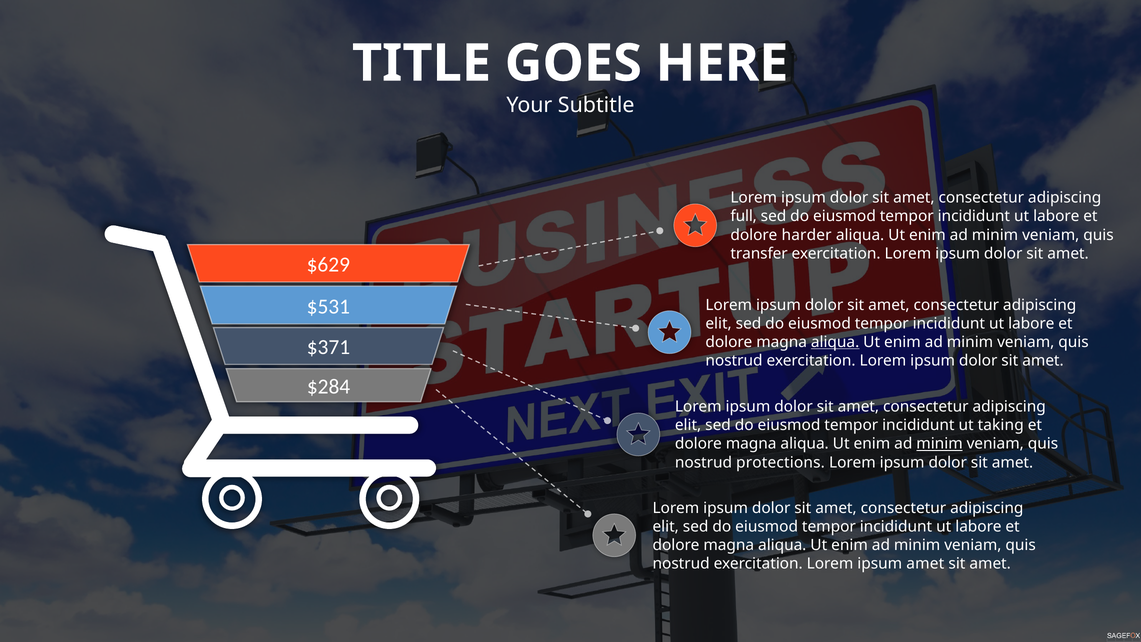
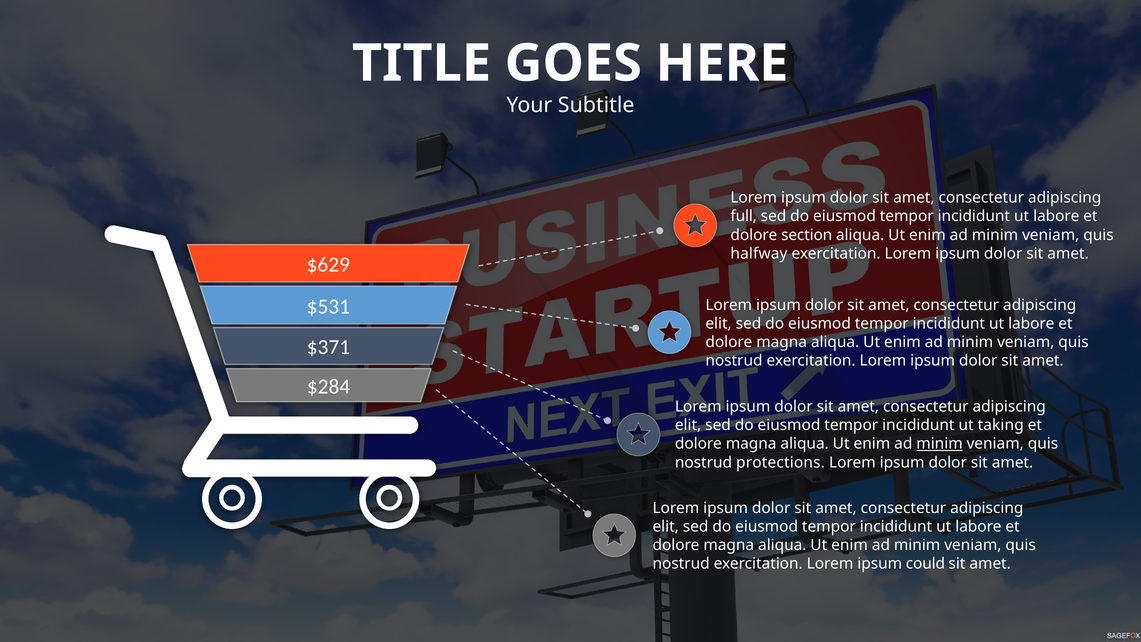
harder: harder -> section (807, 235)
transfer: transfer -> halfway (759, 253)
aliqua underline: present -> none (835, 342)
ipsum amet: amet -> could (925, 564)
